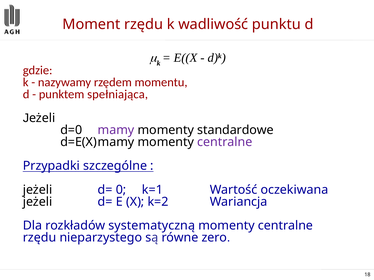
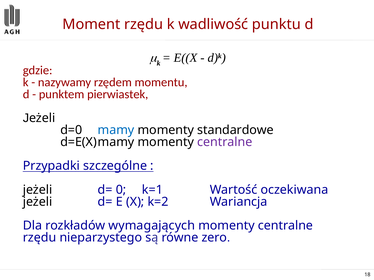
spełniająca: spełniająca -> pierwiastek (118, 94)
mamy colour: purple -> blue (116, 130)
systematyczną: systematyczną -> wymagających (152, 226)
